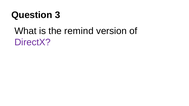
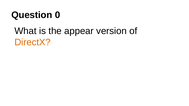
3: 3 -> 0 (57, 15)
remind: remind -> appear (79, 31)
DirectX colour: purple -> orange (33, 42)
